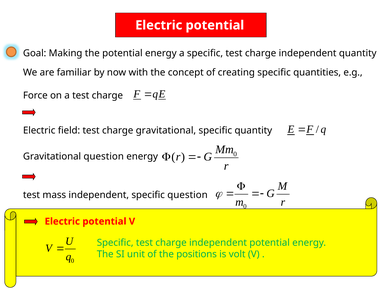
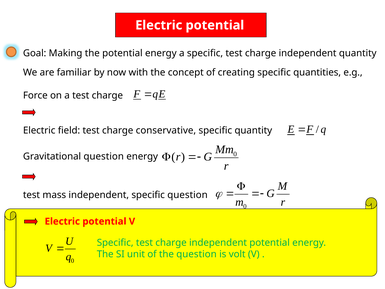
charge gravitational: gravitational -> conservative (166, 130)
the positions: positions -> question (196, 254)
